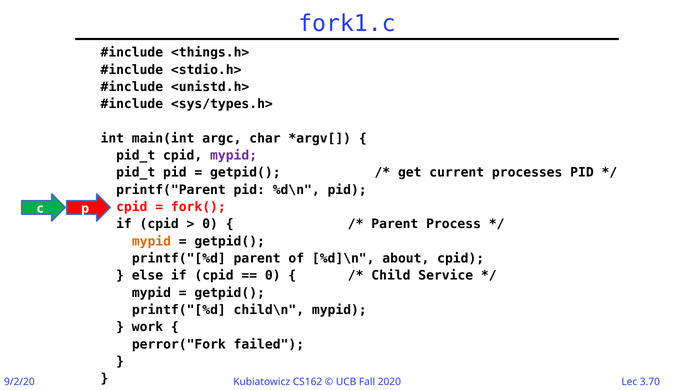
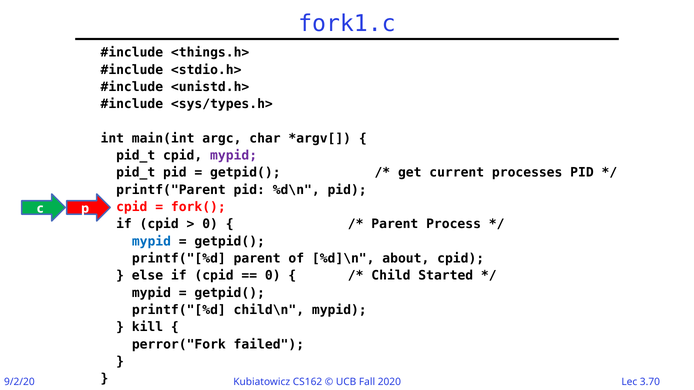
mypid colour: orange -> blue (151, 242)
Service: Service -> Started (446, 276)
work: work -> kill (147, 327)
